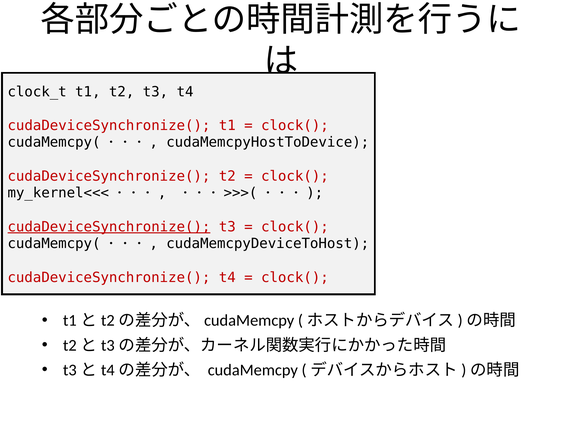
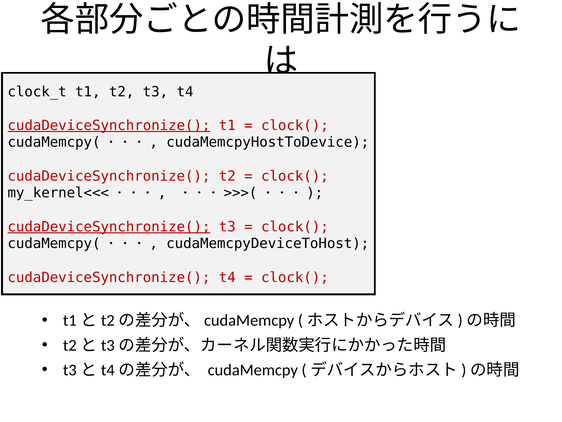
cudaDeviceSynchronize( underline: none -> present (109, 125)
